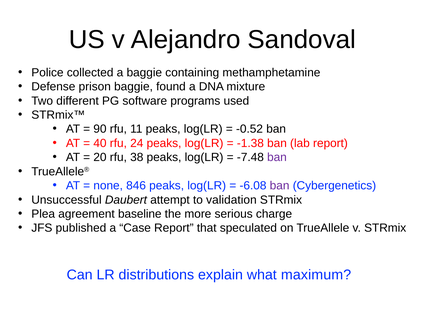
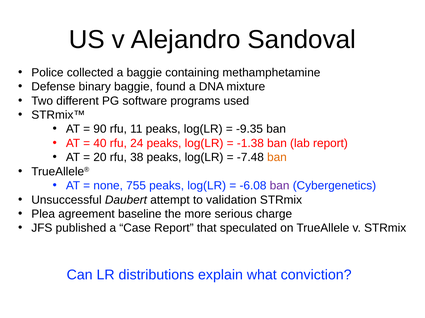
prison: prison -> binary (95, 87)
-0.52: -0.52 -> -9.35 (249, 129)
ban colour: purple -> orange (277, 158)
846: 846 -> 755 (136, 186)
maximum: maximum -> conviction (316, 276)
